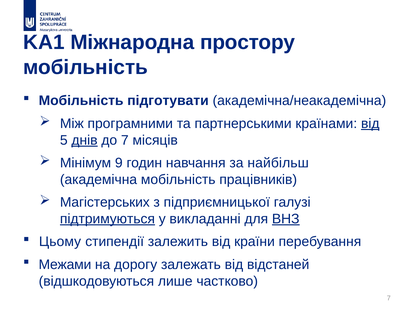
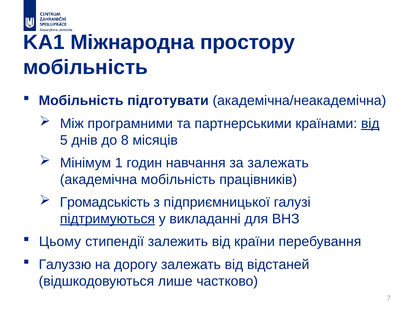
днів underline: present -> none (84, 140)
до 7: 7 -> 8 (125, 140)
9: 9 -> 1 (119, 163)
за найбільш: найбільш -> залежать (278, 163)
Магістерських: Магістерських -> Громадськість (105, 203)
ВНЗ underline: present -> none (286, 219)
Межами: Межами -> Галуззю (65, 265)
